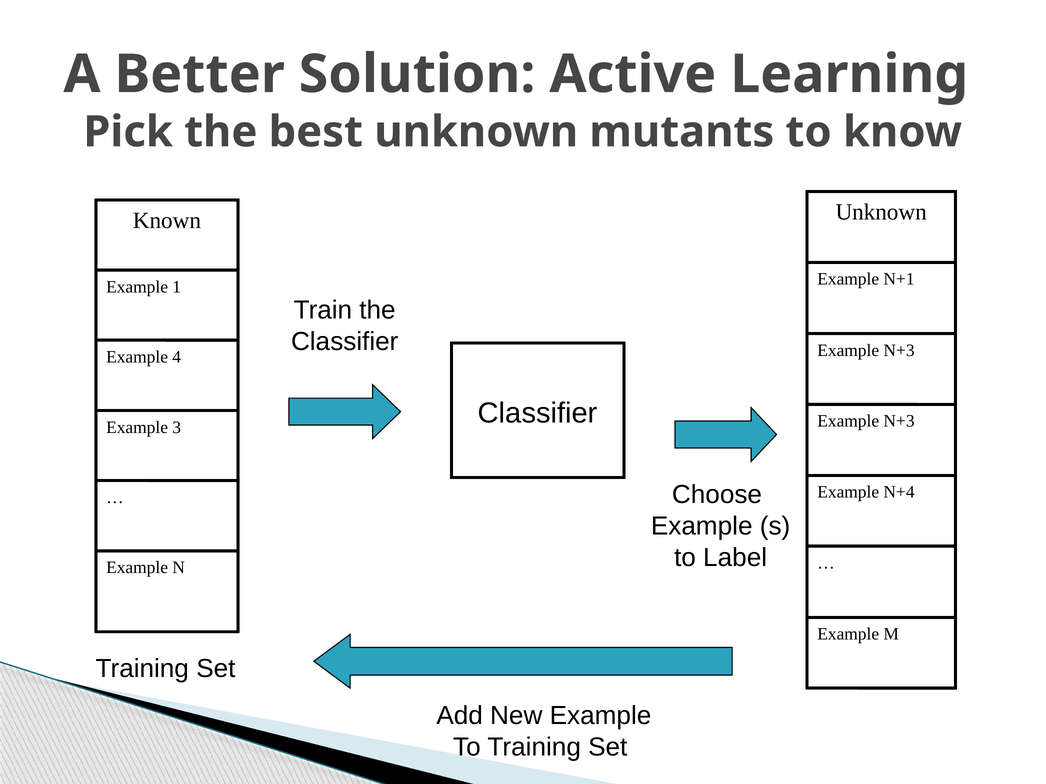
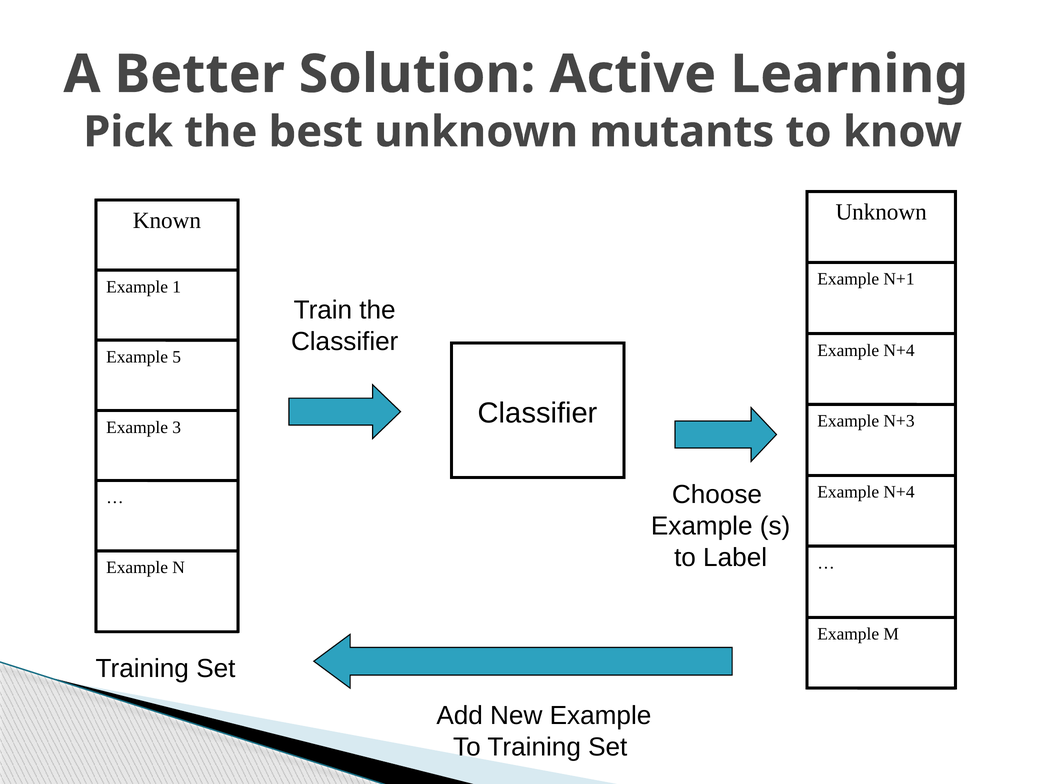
N+3: N+3 -> N+4 (899, 351)
4: 4 -> 5 (177, 357)
